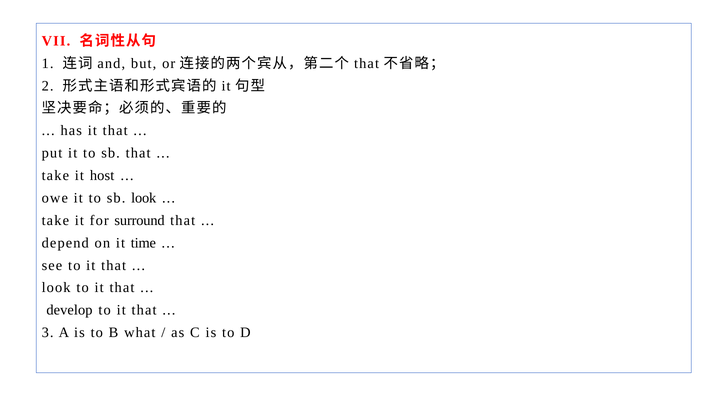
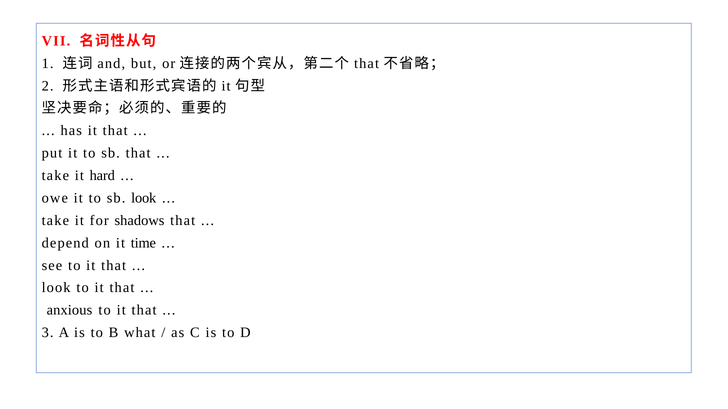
host: host -> hard (102, 176)
surround: surround -> shadows (139, 221)
develop: develop -> anxious (69, 311)
